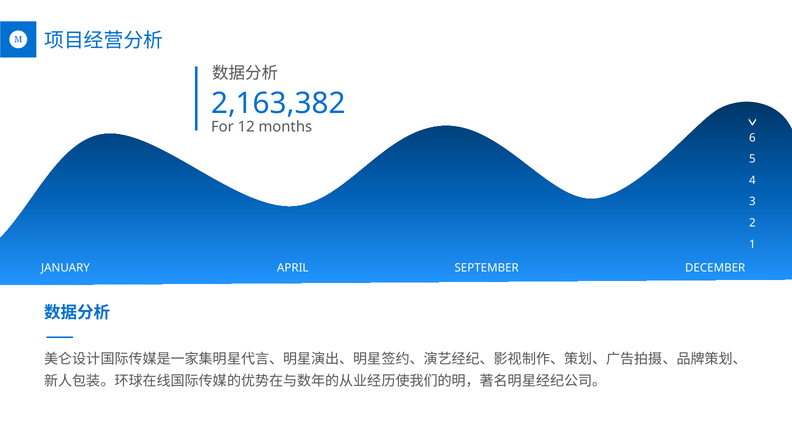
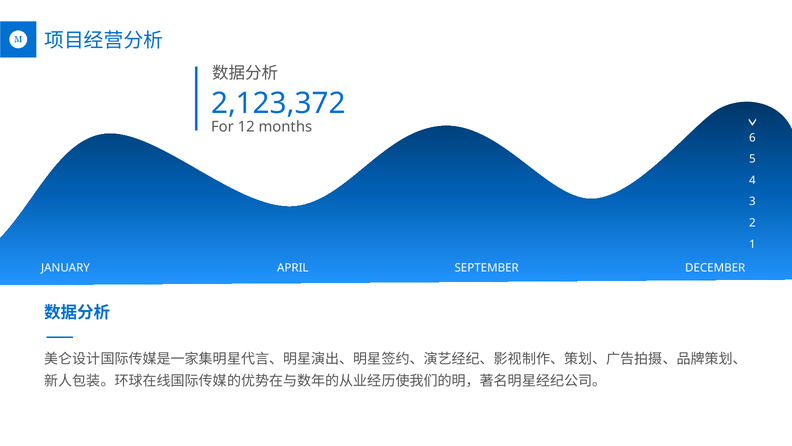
2,163,382: 2,163,382 -> 2,123,372 (278, 103)
